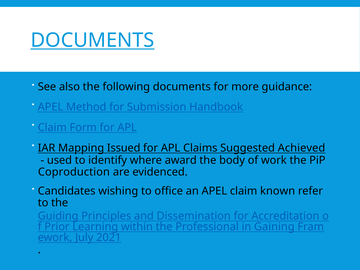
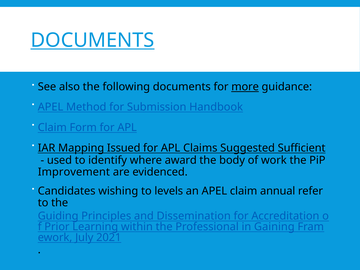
more underline: none -> present (245, 87)
Achieved: Achieved -> Sufficient (302, 148)
Coproduction: Coproduction -> Improvement (74, 172)
office: office -> levels (169, 191)
known: known -> annual (278, 191)
